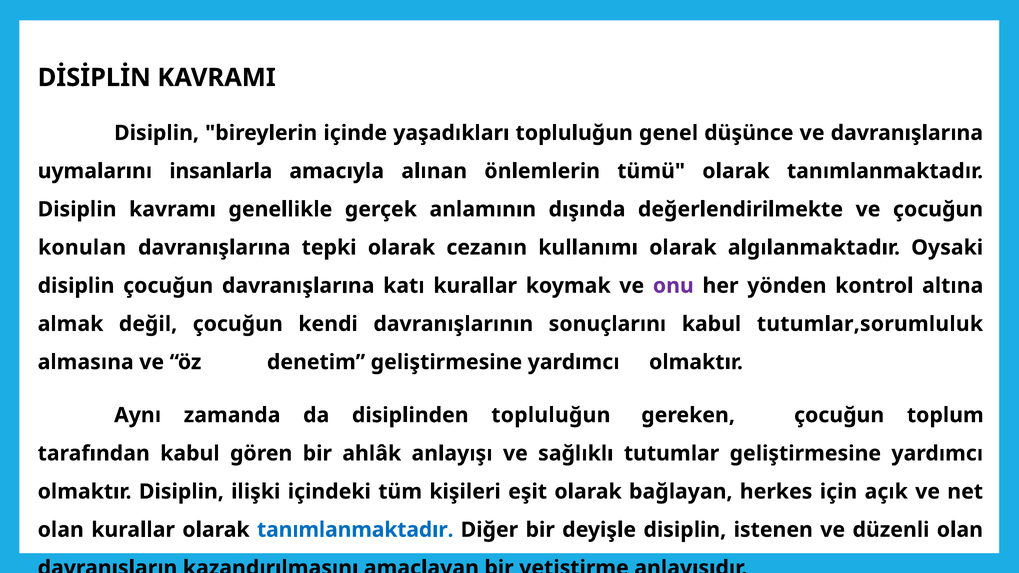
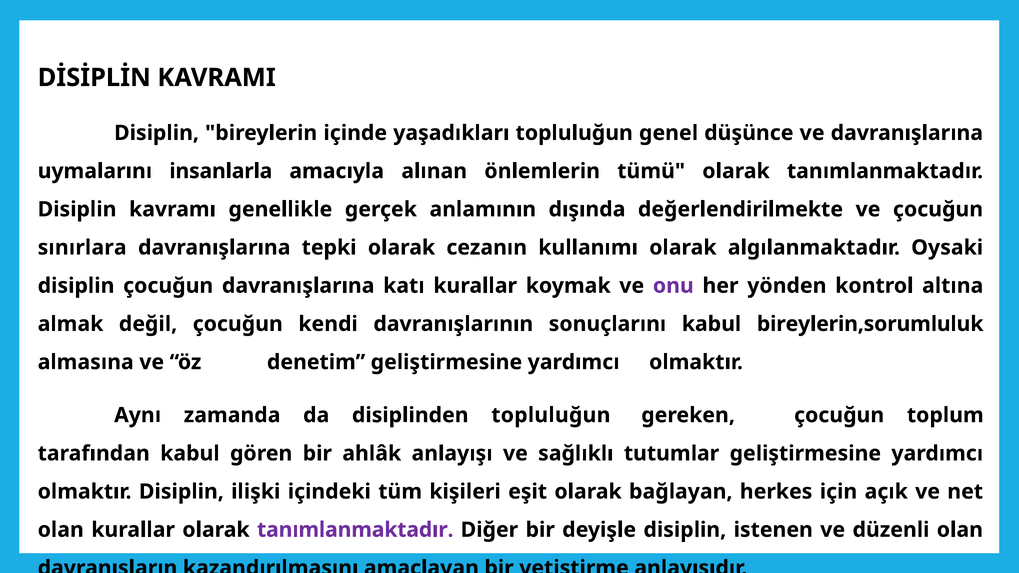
konulan: konulan -> sınırlara (82, 248)
tutumlar,sorumluluk: tutumlar,sorumluluk -> bireylerin,sorumluluk (870, 324)
tanımlanmaktadır colour: blue -> purple (355, 530)
